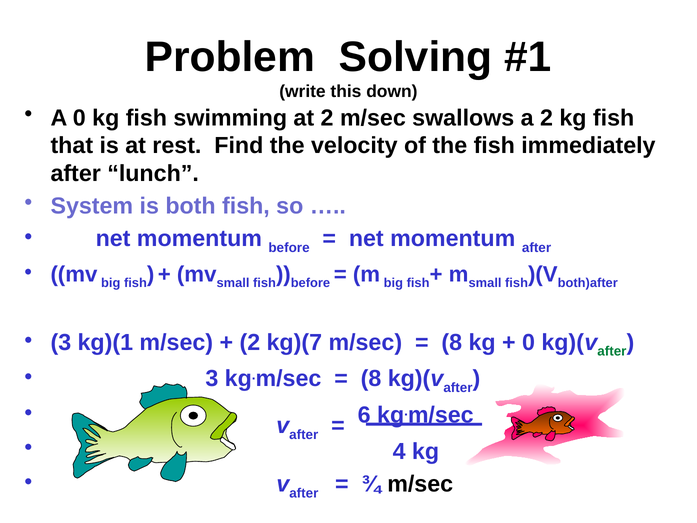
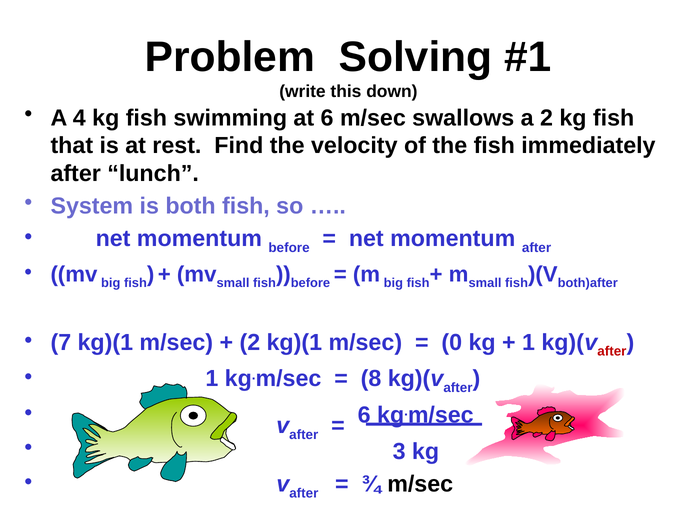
A 0: 0 -> 4 (79, 118)
at 2: 2 -> 6 (327, 118)
3: 3 -> 7 (61, 342)
2 kg)(7: kg)(7 -> kg)(1 (294, 342)
8: 8 -> 0 (452, 342)
0: 0 -> 1 (529, 342)
after colour: green -> red (612, 351)
3: 3 -> 1 (212, 379)
4: 4 -> 3 (399, 451)
